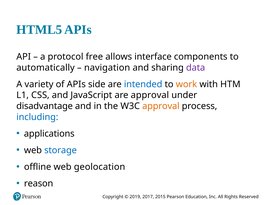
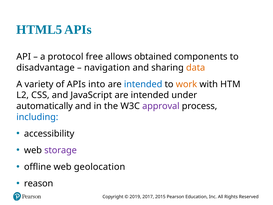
interface: interface -> obtained (153, 57)
automatically: automatically -> disadvantage (46, 68)
data colour: purple -> orange (196, 68)
side: side -> into (97, 84)
1: 1 -> 2 (25, 95)
JavaScript are approval: approval -> intended (150, 95)
disadvantage: disadvantage -> automatically (45, 106)
approval colour: orange -> purple (161, 106)
applications: applications -> accessibility (49, 133)
storage colour: blue -> purple (61, 150)
